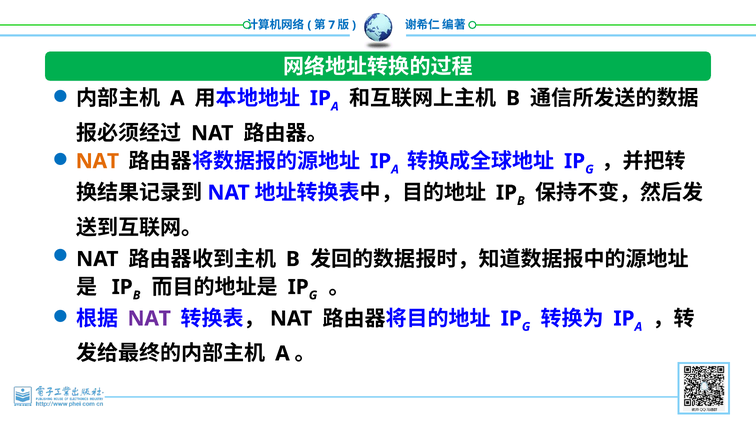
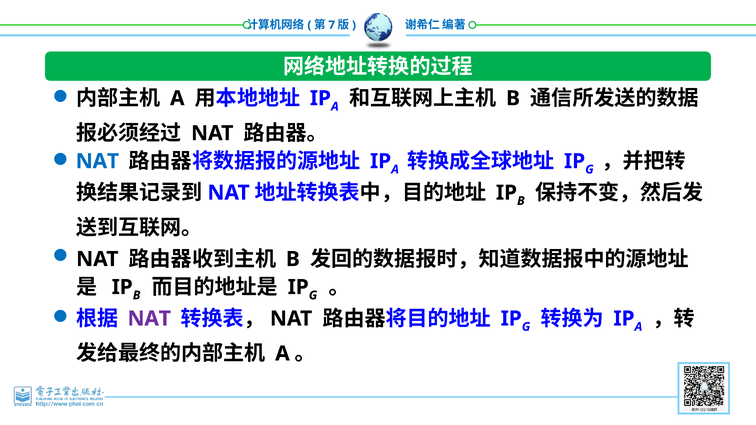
NAT colour: orange -> blue (97, 161)
